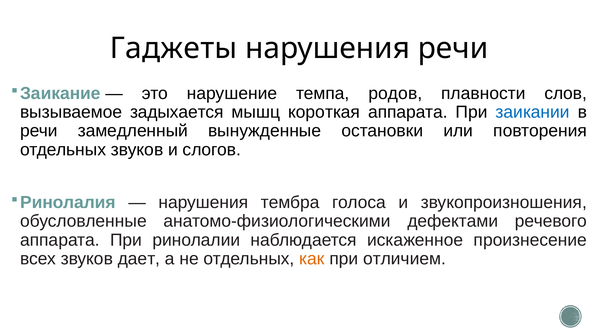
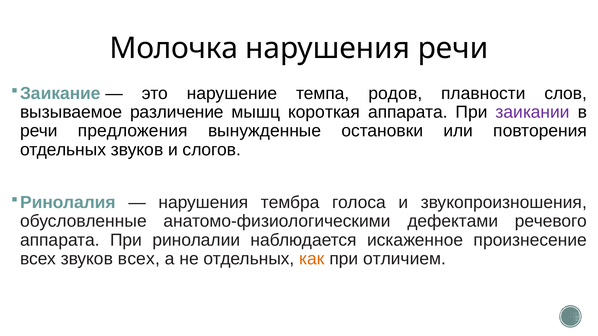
Гаджеты: Гаджеты -> Молочка (174, 49)
задыхается: задыхается -> различение (177, 112)
заикании colour: blue -> purple (533, 112)
замедленный: замедленный -> предложения (133, 131)
звуков дает: дает -> всех (139, 259)
